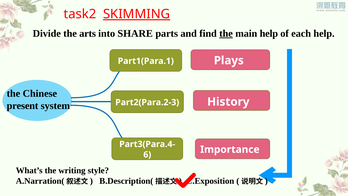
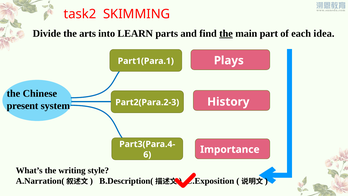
SKIMMING underline: present -> none (137, 14)
SHARE: SHARE -> LEARN (135, 33)
main help: help -> part (269, 33)
each help: help -> idea (324, 33)
